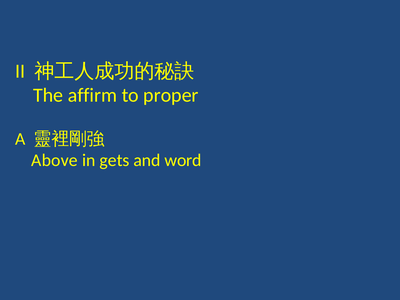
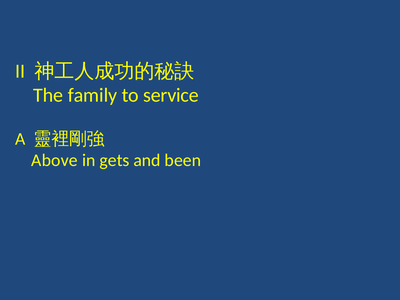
affirm: affirm -> family (93, 95)
proper: proper -> service (171, 95)
word: word -> been (183, 160)
